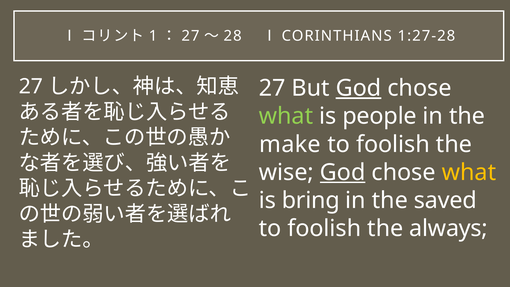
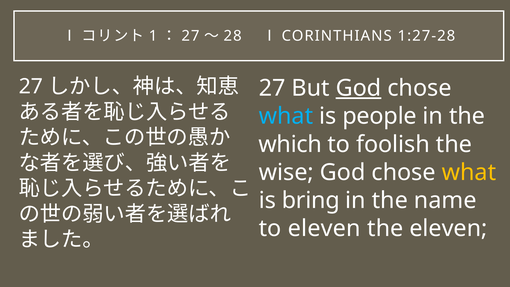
what colour: light green -> light blue (286, 116)
make: make -> which (290, 144)
God underline: present -> none (343, 172)
saved: saved -> name (445, 200)
foolish: foolish -> eleven (324, 229)
the always: always -> eleven (448, 229)
